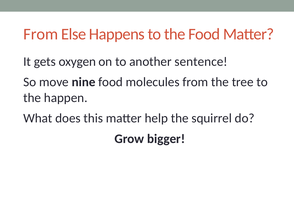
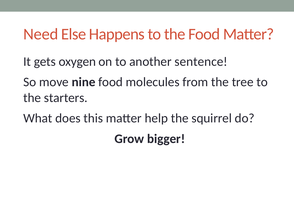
From: From -> Need (41, 34)
happen: happen -> starters (66, 98)
